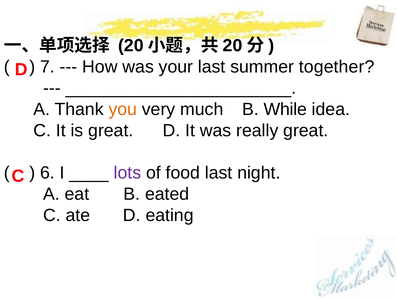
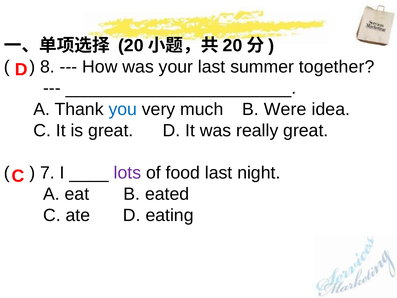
7: 7 -> 8 (47, 67)
you colour: orange -> blue (123, 109)
While: While -> Were (285, 109)
6: 6 -> 7 (47, 173)
